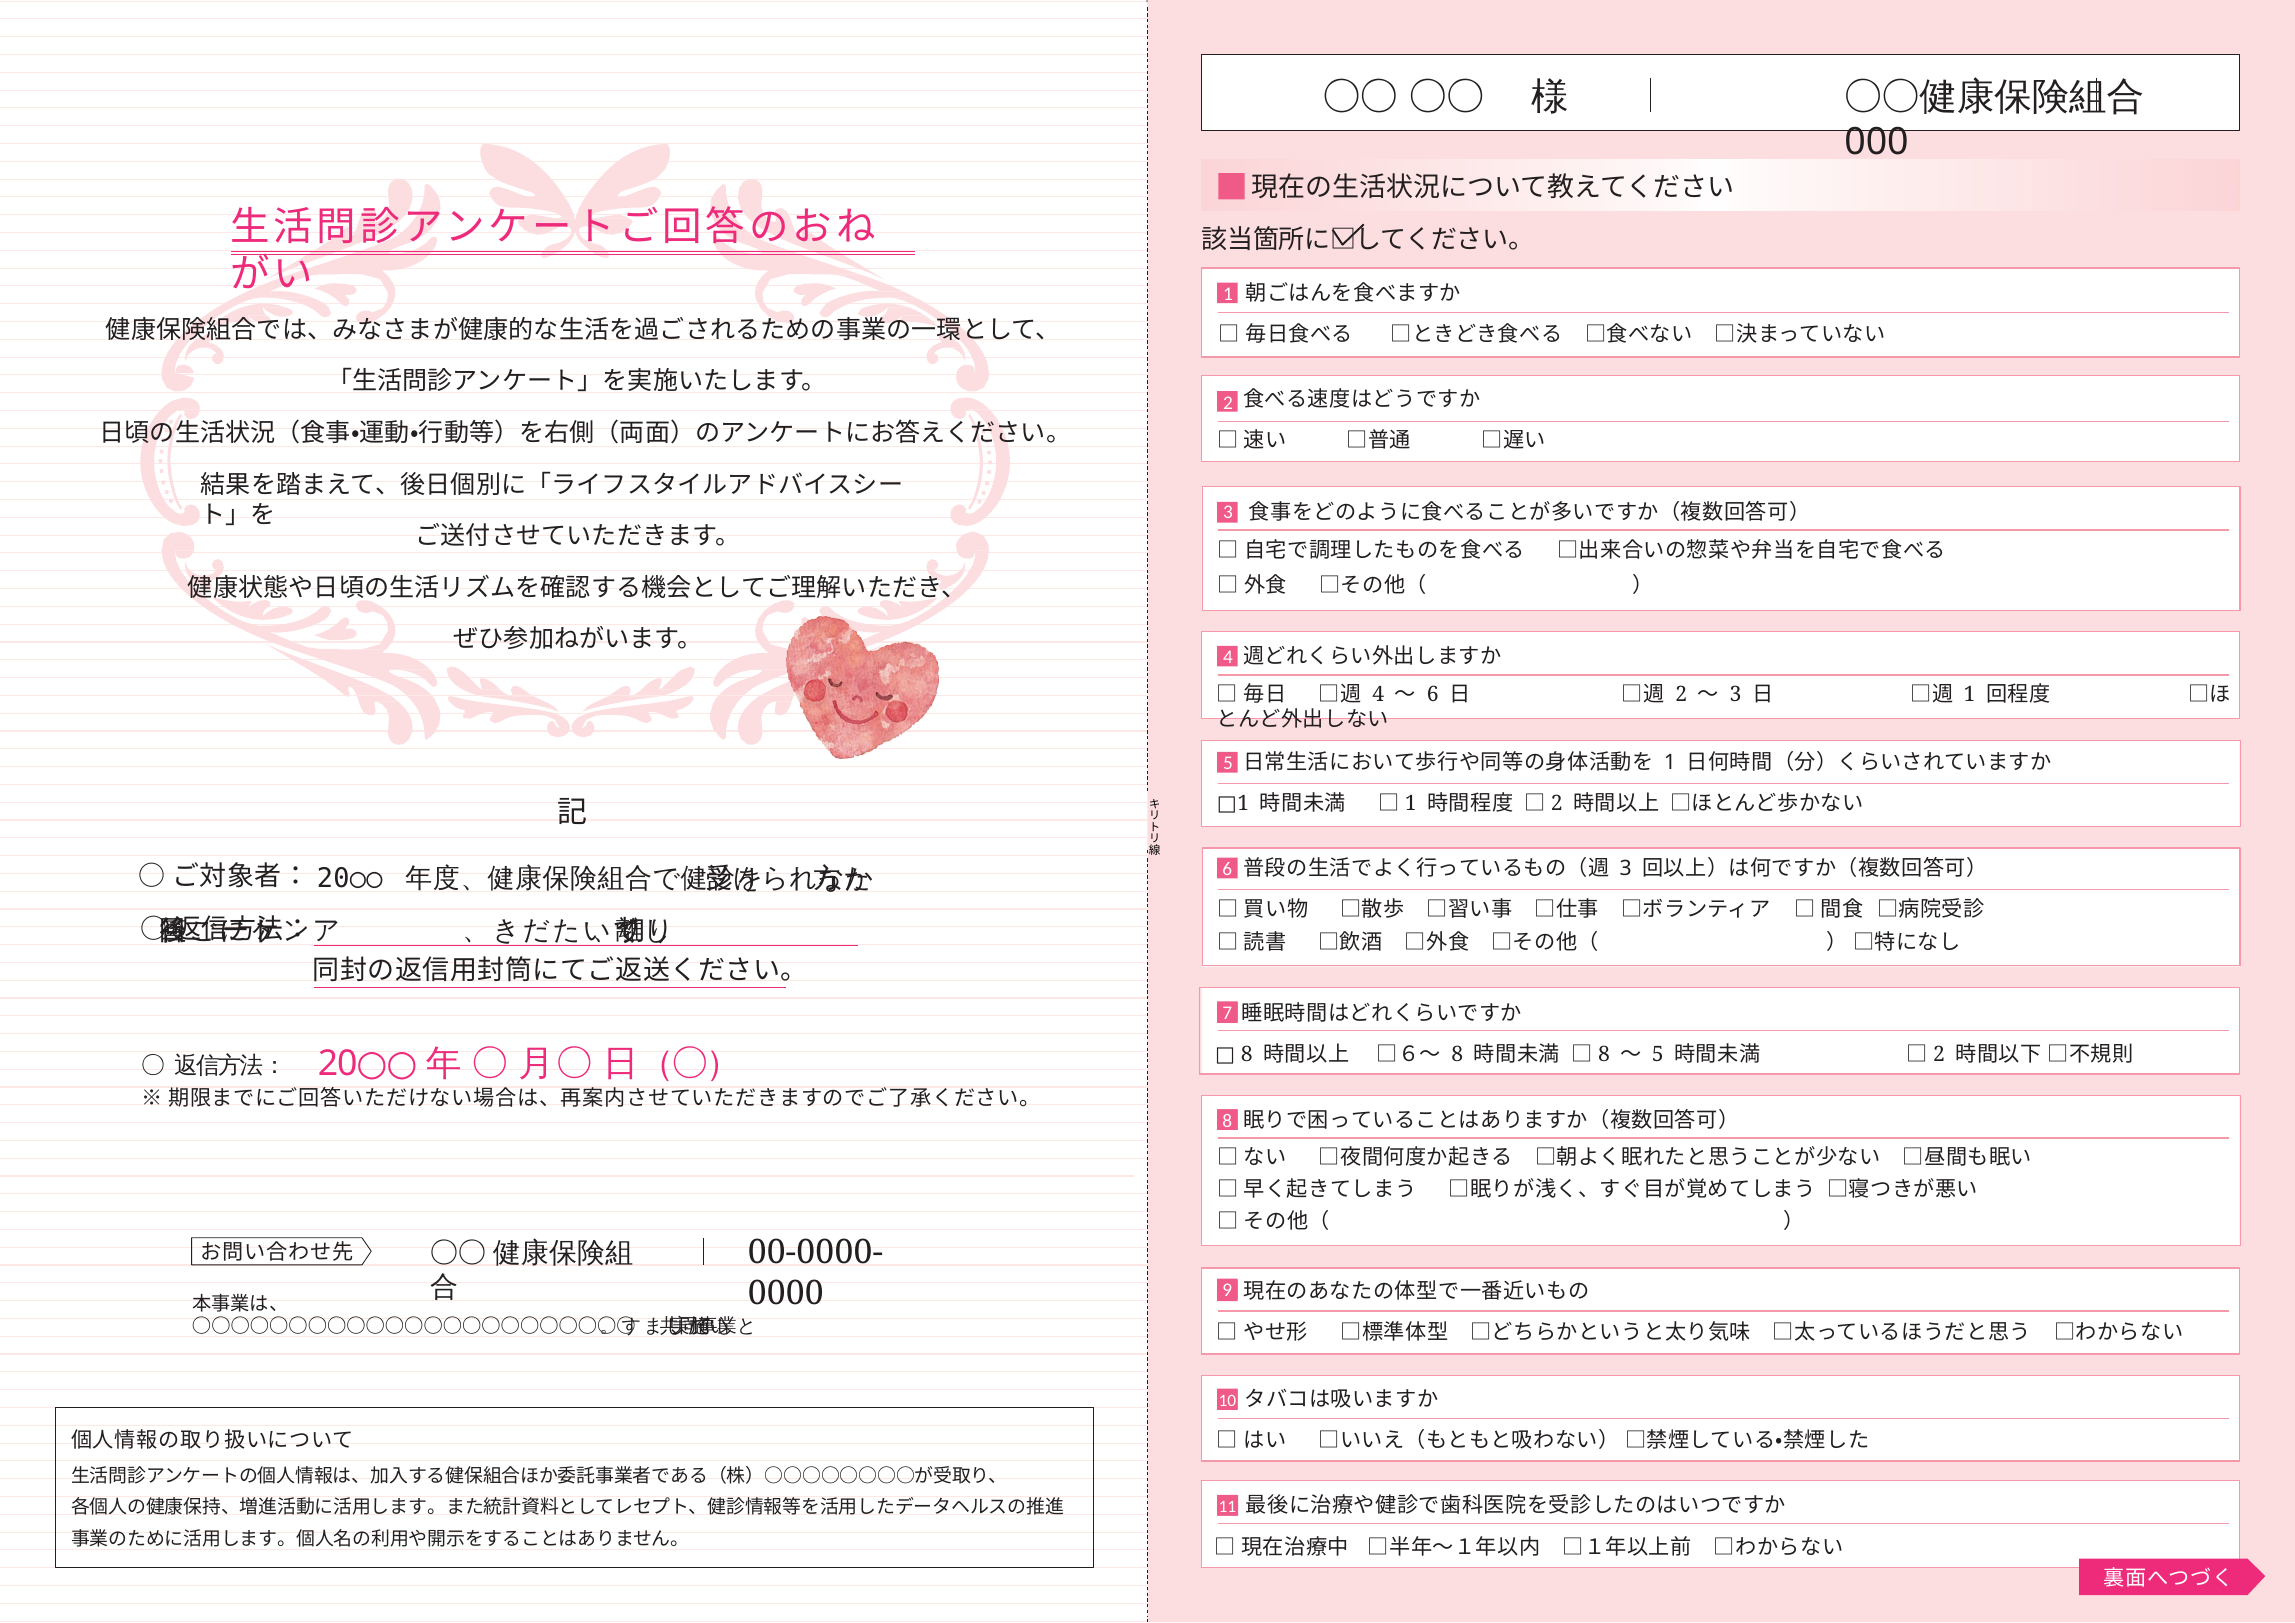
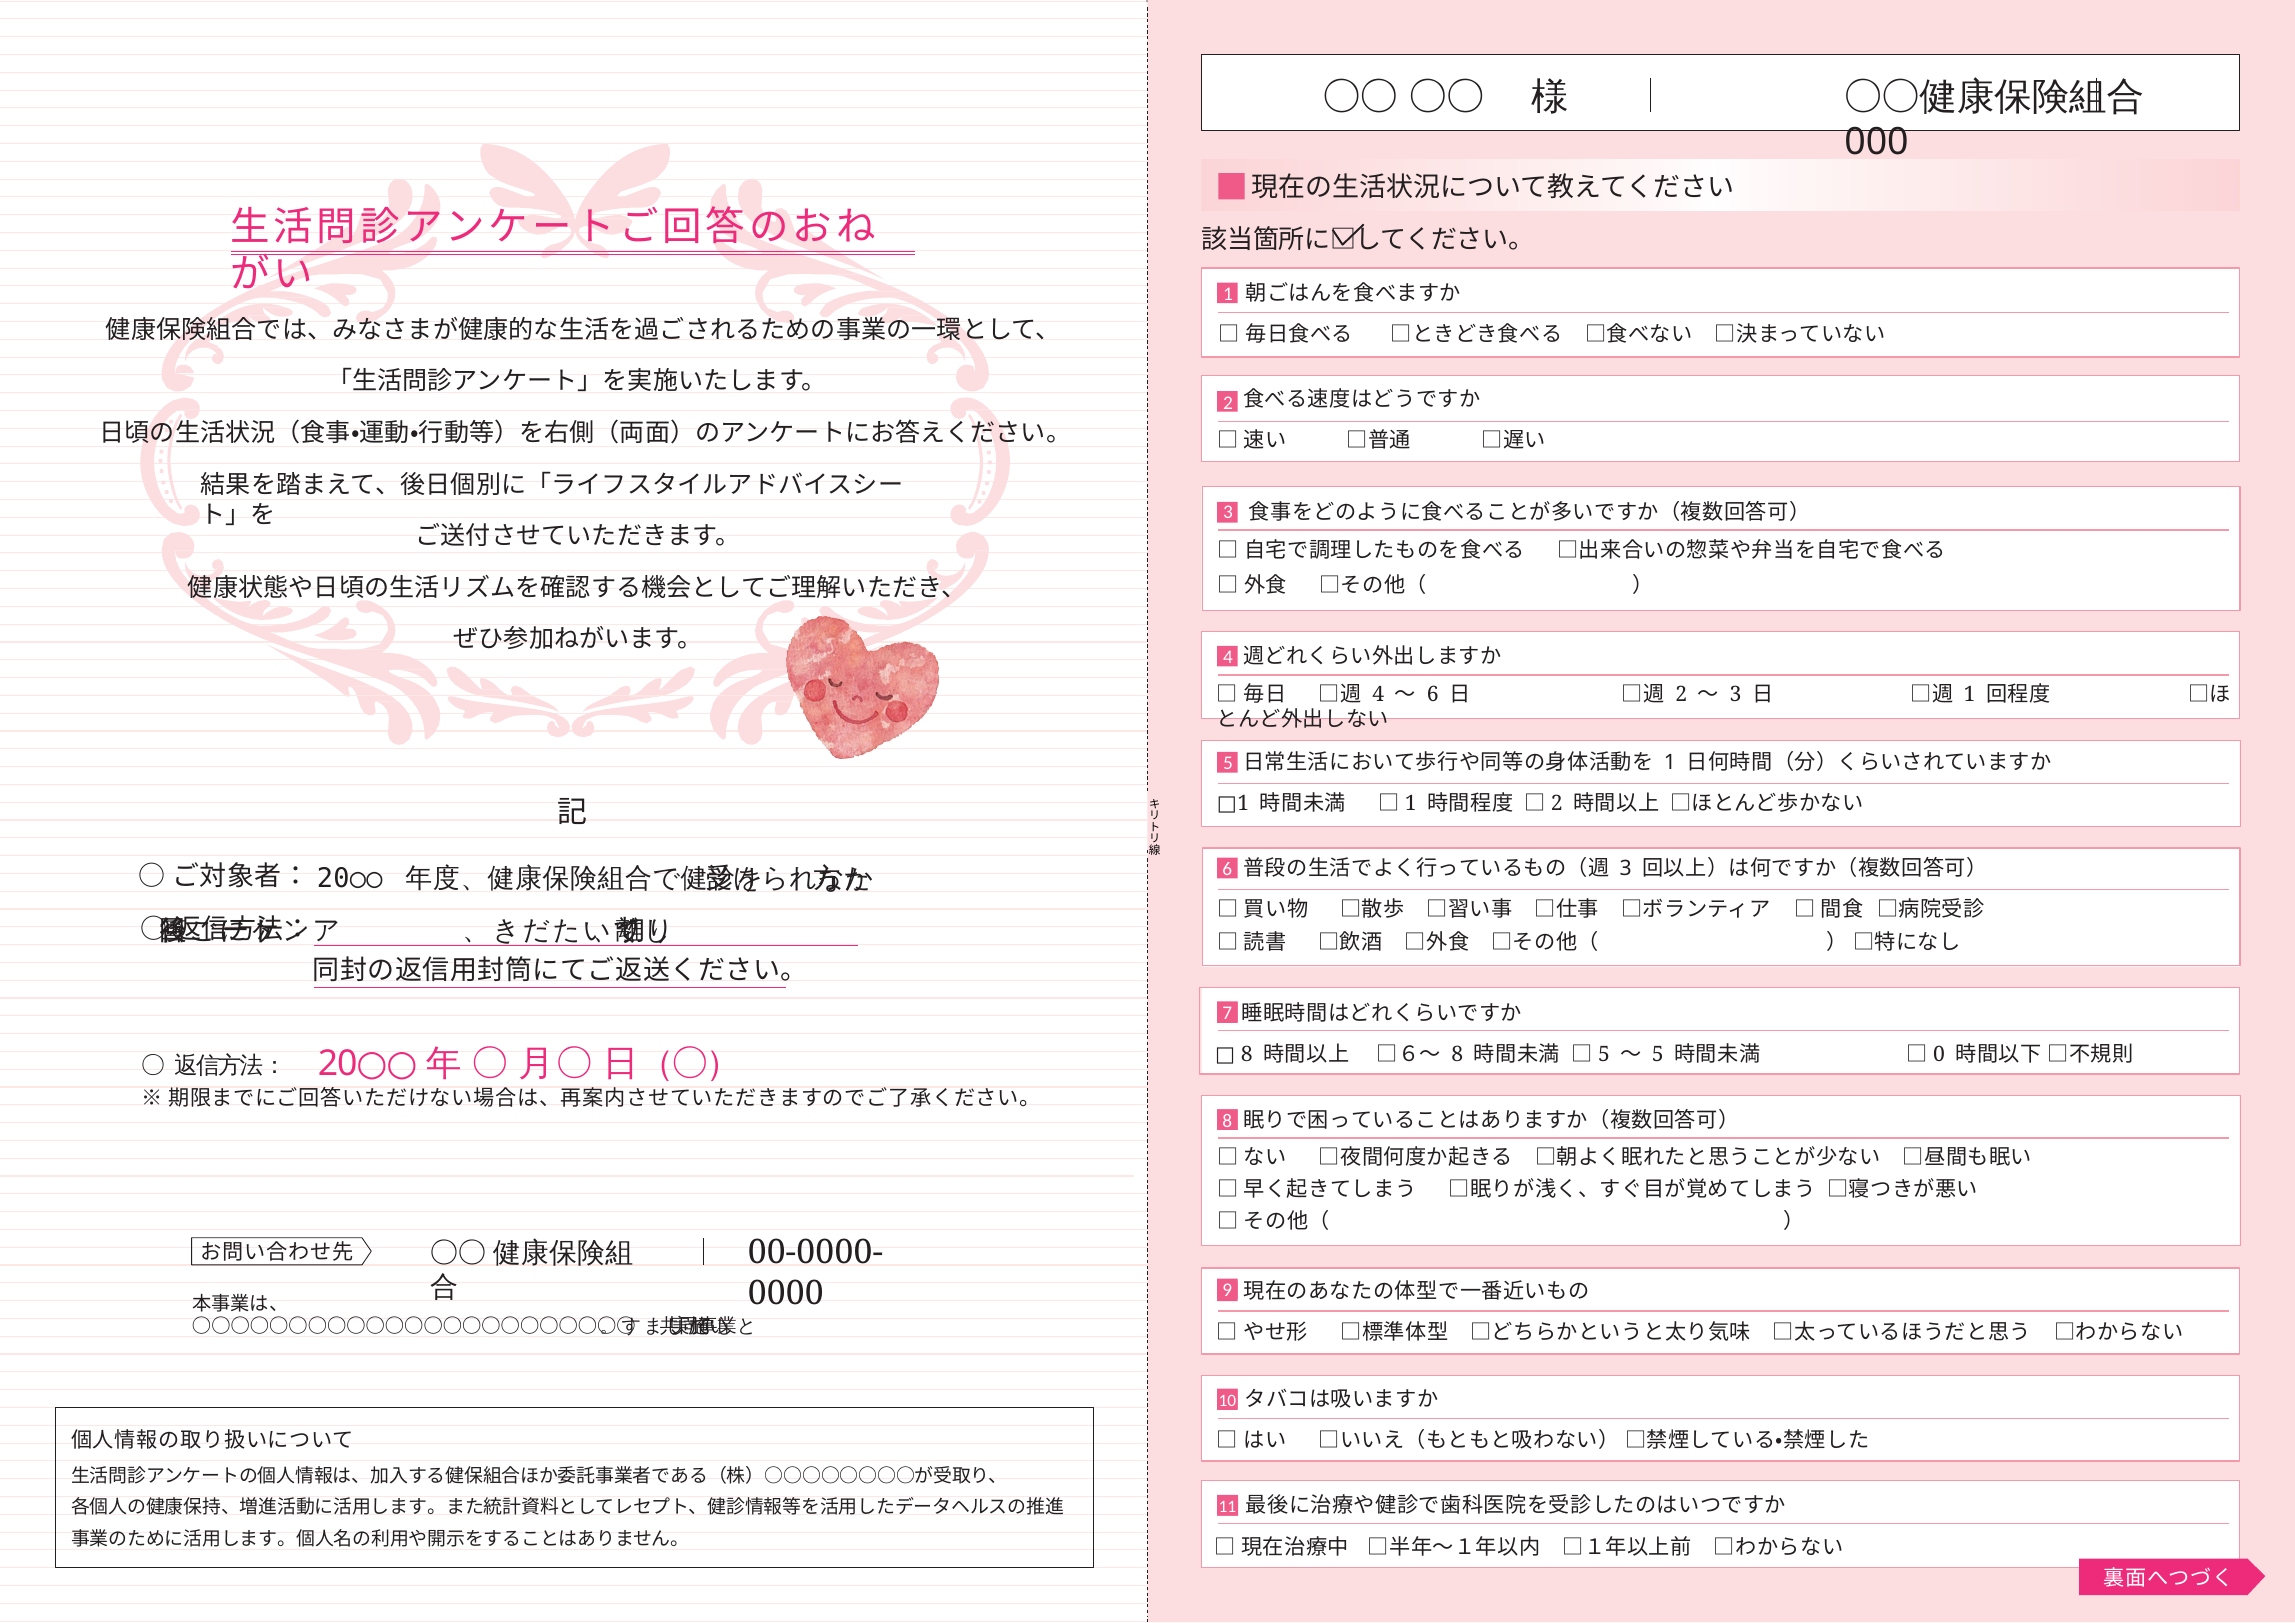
8: 8 -> 5 (1604, 1054)
2: 2 -> 0 (1939, 1054)
